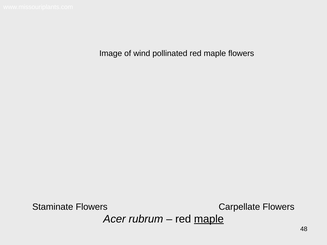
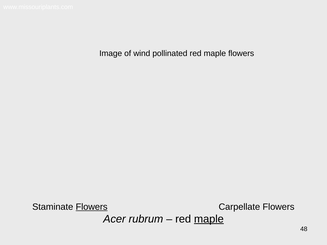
Flowers underline: none -> present (92, 207)
